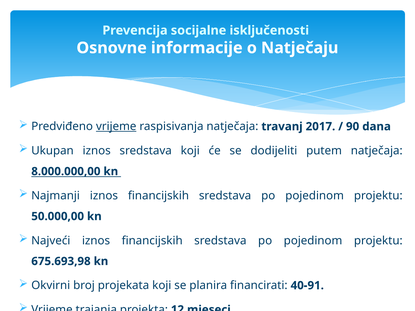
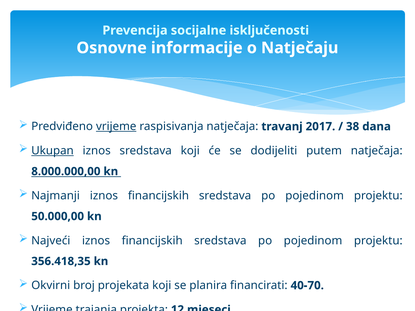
90: 90 -> 38 (353, 127)
Ukupan underline: none -> present (52, 151)
675.693,98: 675.693,98 -> 356.418,35 (61, 261)
40-91: 40-91 -> 40-70 (307, 286)
